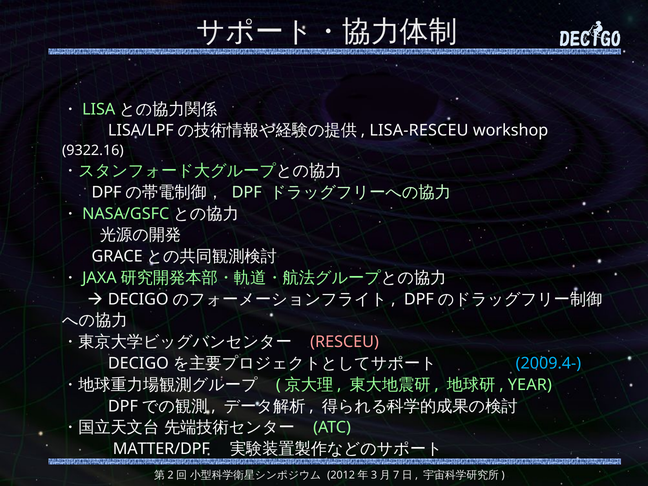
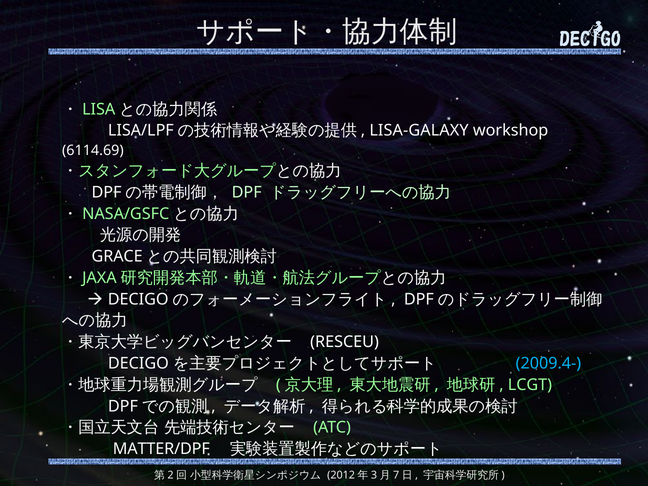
LISA-RESCEU: LISA-RESCEU -> LISA-GALAXY (419, 131)
9322.16: 9322.16 -> 6114.69 (93, 151)
RESCEU colour: pink -> white (345, 342)
YEAR: YEAR -> LCGT (530, 385)
